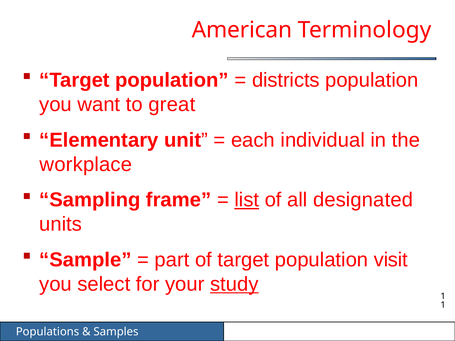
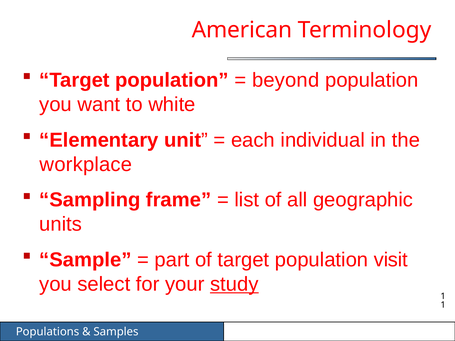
districts: districts -> beyond (286, 80)
great: great -> white (172, 105)
list underline: present -> none (247, 200)
designated: designated -> geographic (363, 200)
